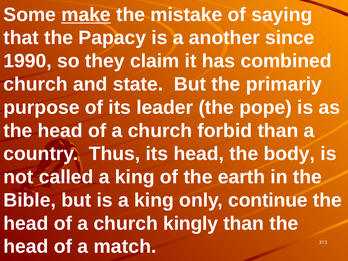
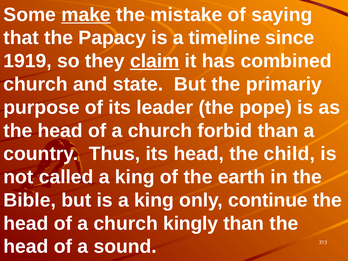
another: another -> timeline (224, 38)
1990: 1990 -> 1919 (28, 61)
claim underline: none -> present (155, 61)
body: body -> child (289, 154)
match: match -> sound (125, 247)
